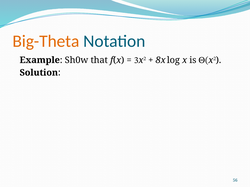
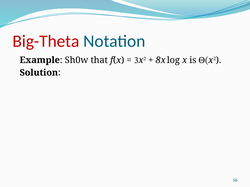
Big-Theta colour: orange -> red (46, 41)
